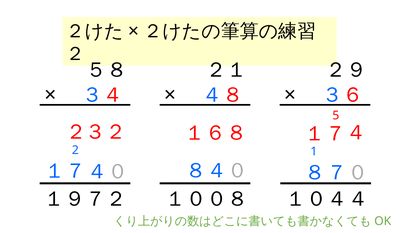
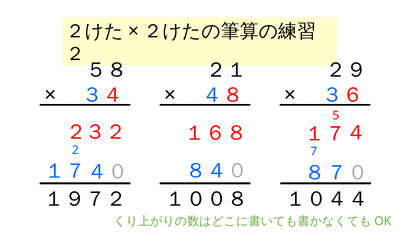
1: 1 -> 7 (314, 151)
